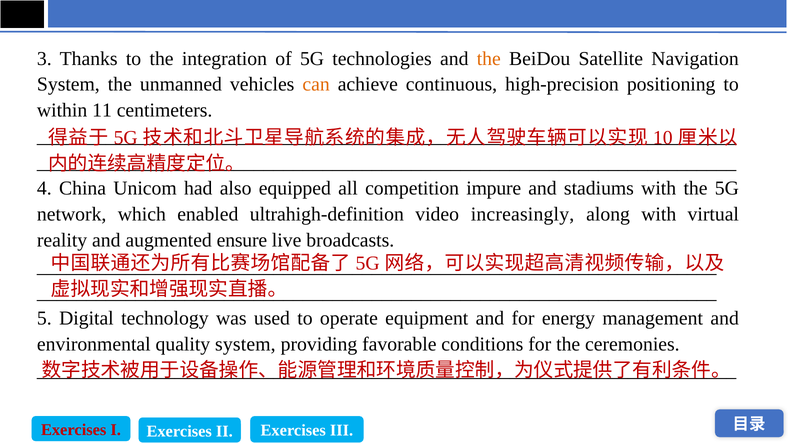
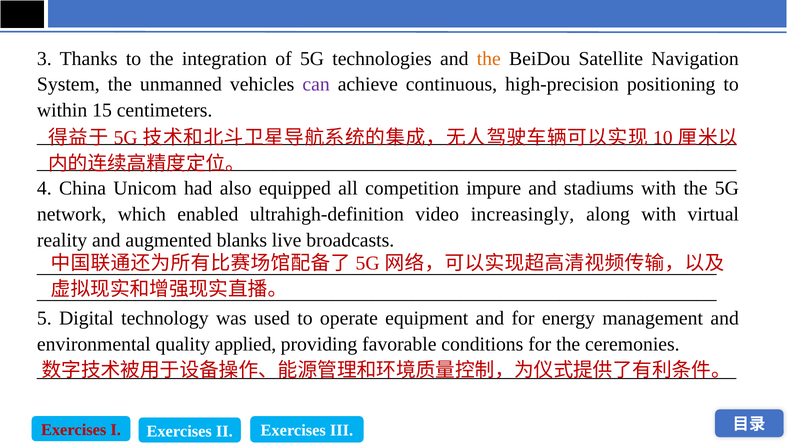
can colour: orange -> purple (316, 85)
11: 11 -> 15 (102, 110)
ensure: ensure -> blanks (242, 240)
quality system: system -> applied (246, 344)
